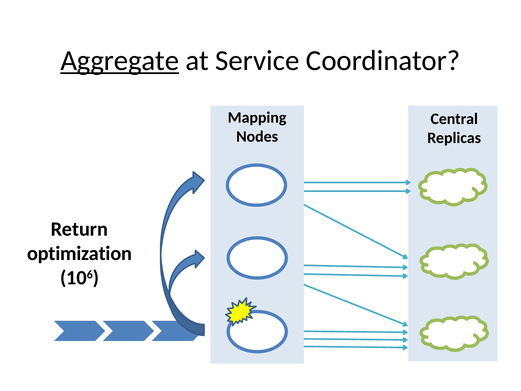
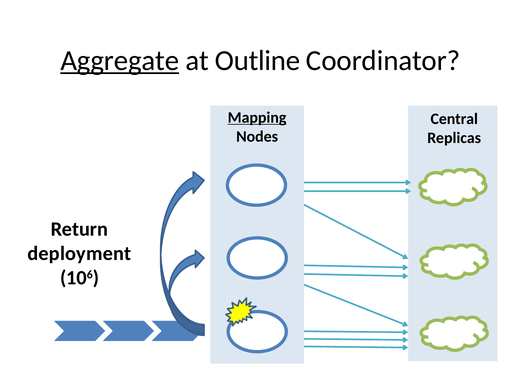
Service: Service -> Outline (258, 61)
Mapping underline: none -> present (257, 117)
optimization: optimization -> deployment (79, 253)
